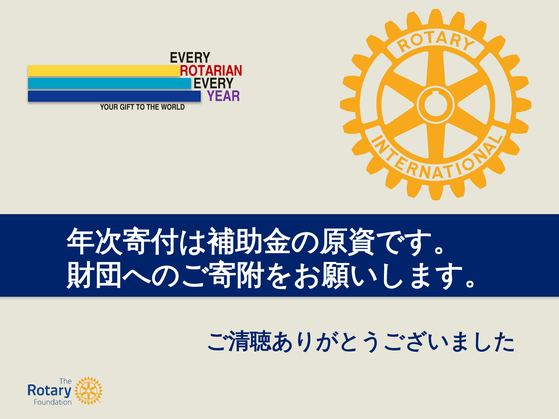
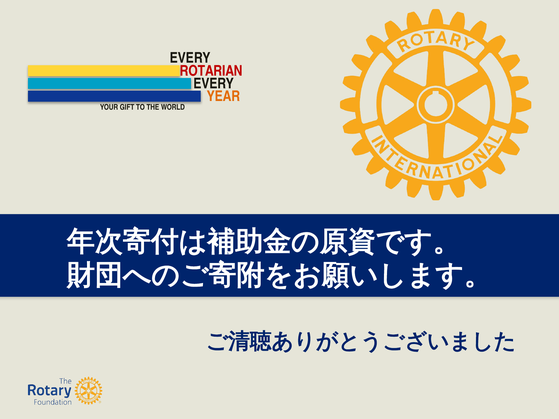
YEAR colour: purple -> orange (224, 97)
